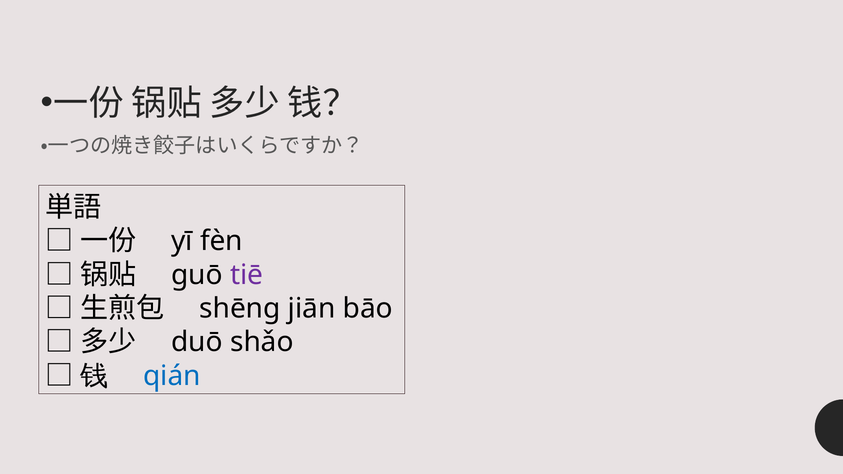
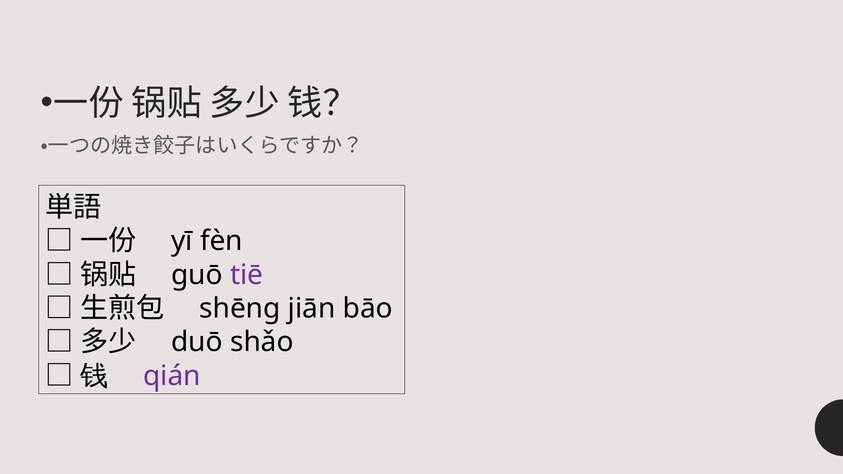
qián colour: blue -> purple (172, 376)
